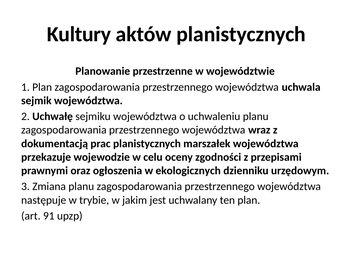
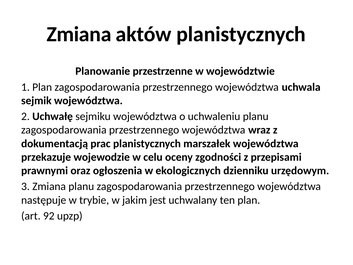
Kultury: Kultury -> Zmiana (79, 34)
91: 91 -> 92 (49, 216)
